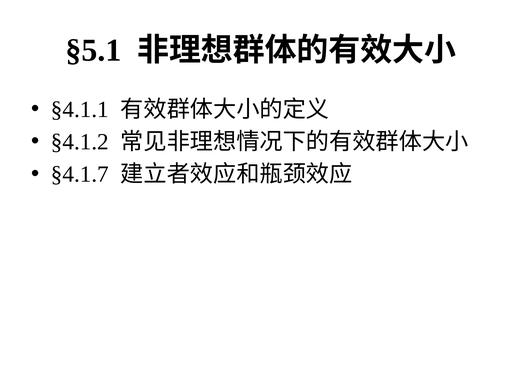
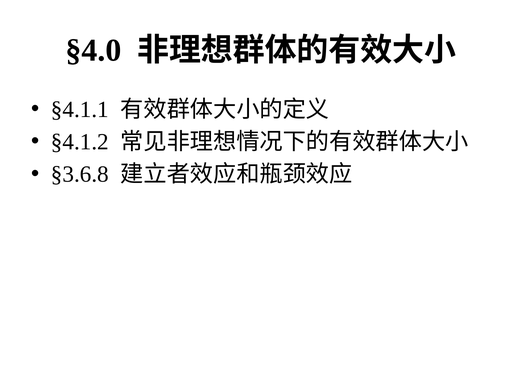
§5.1: §5.1 -> §4.0 (93, 51)
§4.1.7: §4.1.7 -> §3.6.8 (80, 174)
